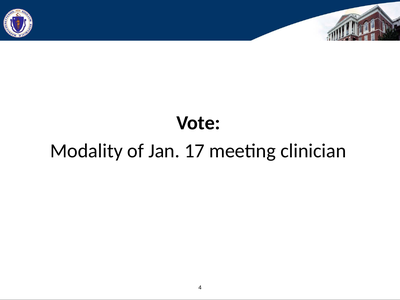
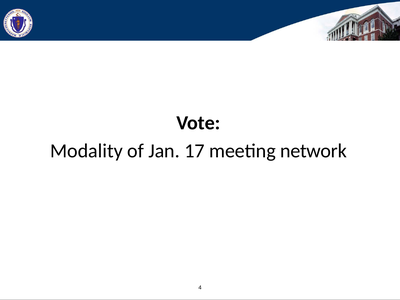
clinician: clinician -> network (313, 151)
